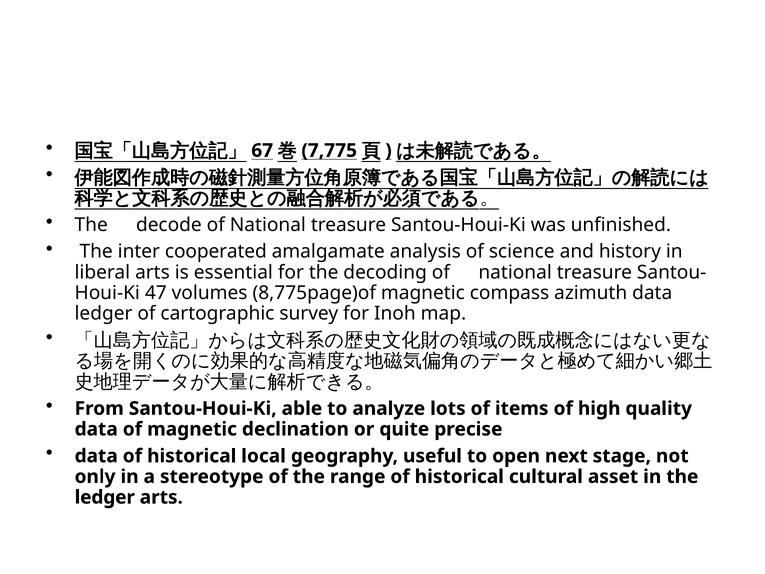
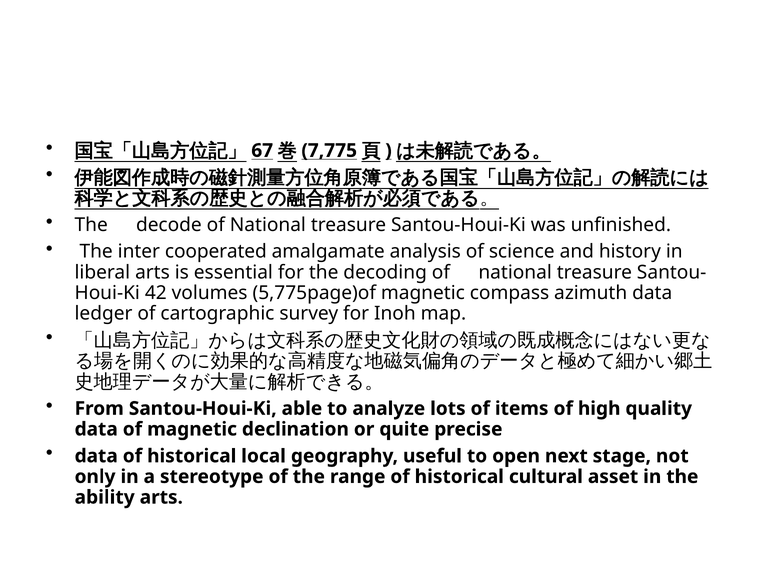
47: 47 -> 42 (156, 293)
8,775page)of: 8,775page)of -> 5,775page)of (314, 293)
ledger: ledger -> ability (105, 497)
